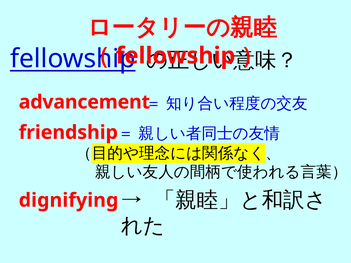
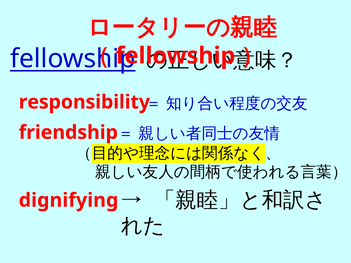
advancement: advancement -> responsibility (84, 102)
